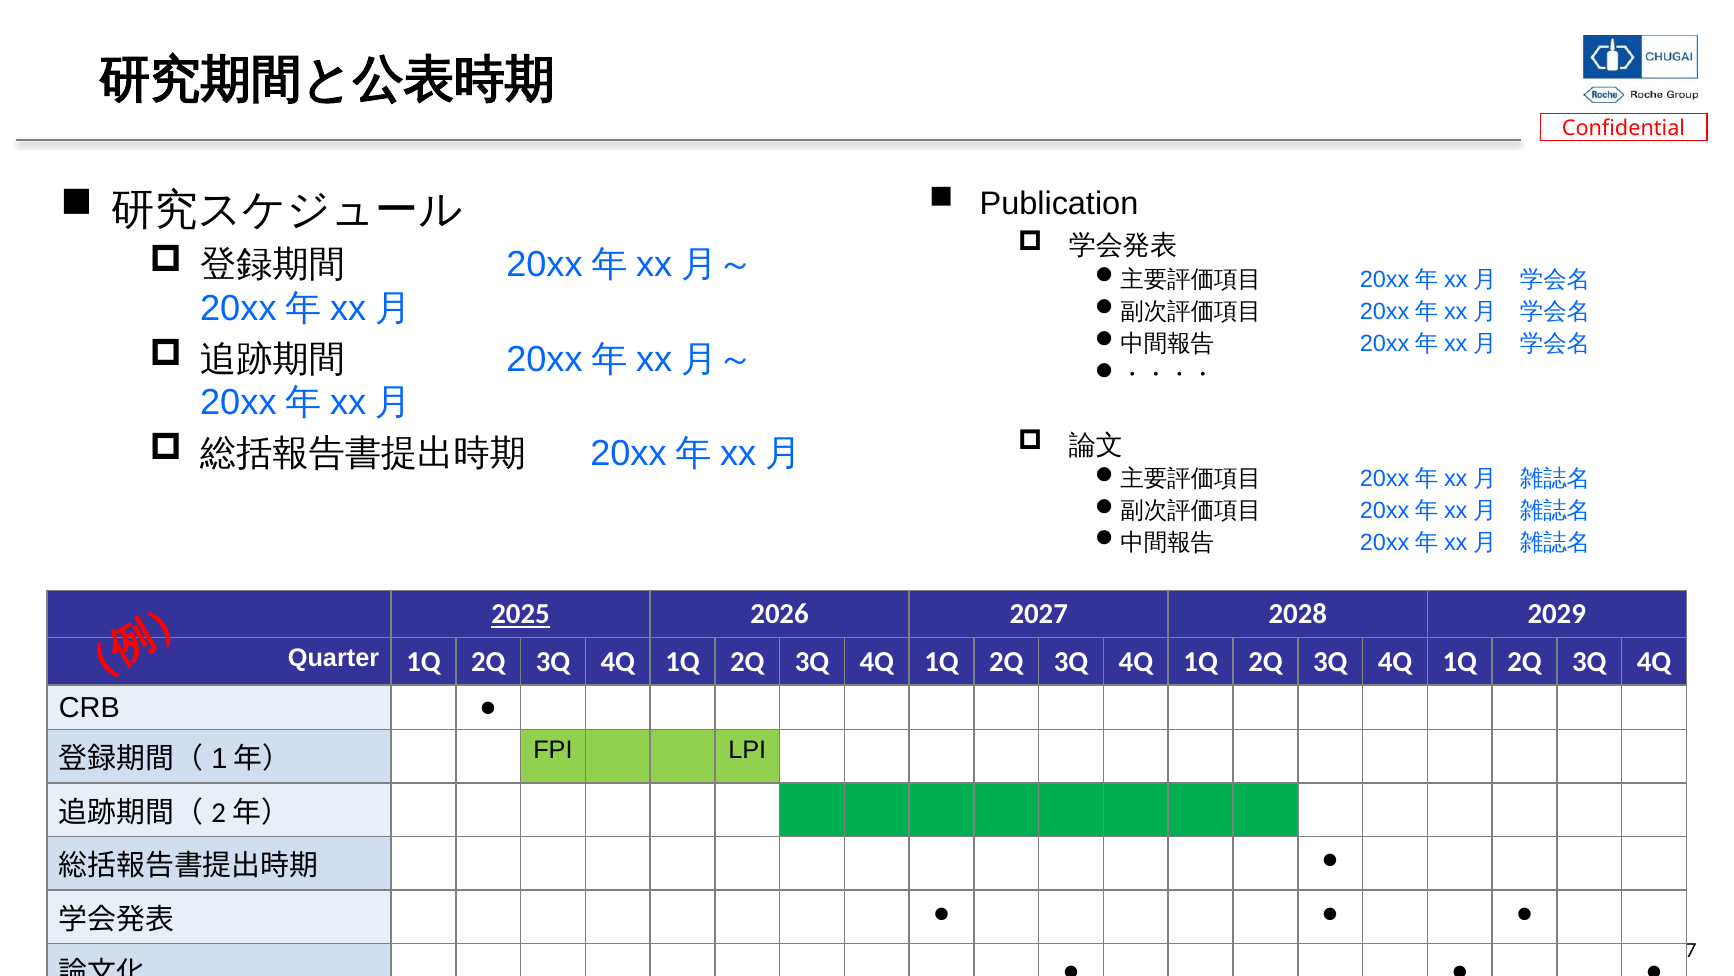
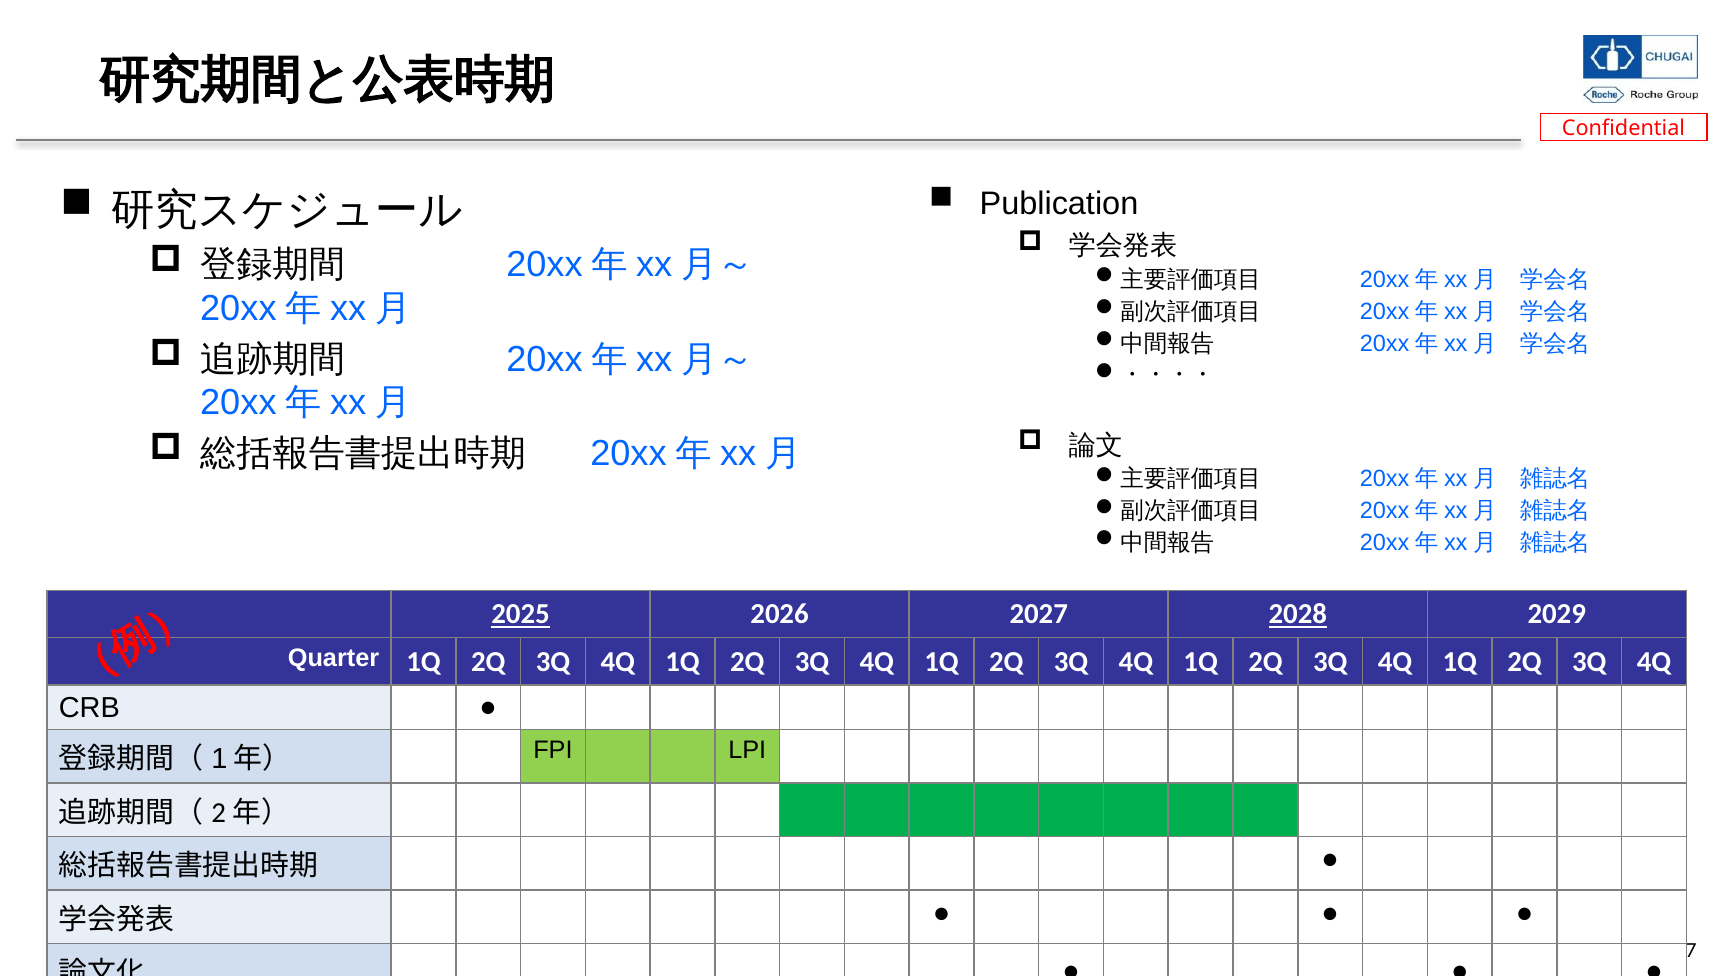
2028 underline: none -> present (1298, 614)
